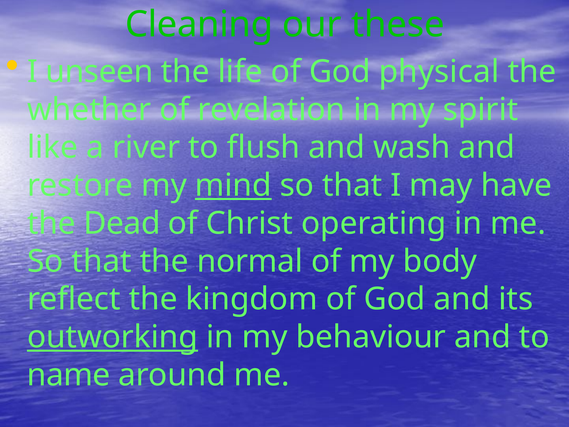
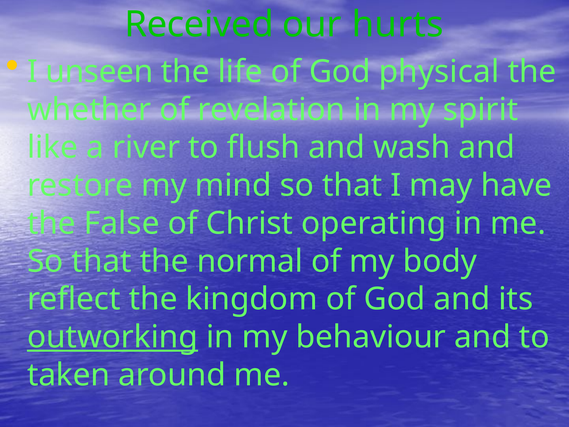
Cleaning: Cleaning -> Received (199, 24)
these: these -> hurts (398, 24)
mind underline: present -> none (233, 185)
Dead: Dead -> False (122, 223)
name: name -> taken (69, 375)
